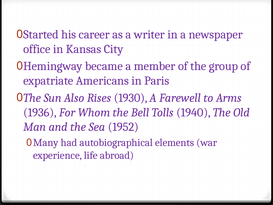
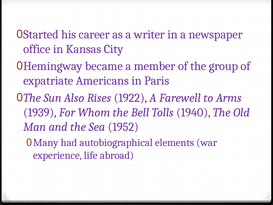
1930: 1930 -> 1922 (131, 98)
1936: 1936 -> 1939 (40, 112)
